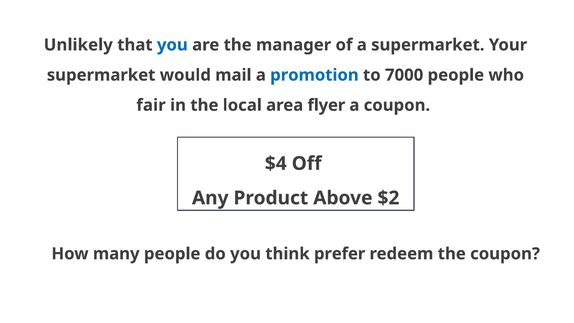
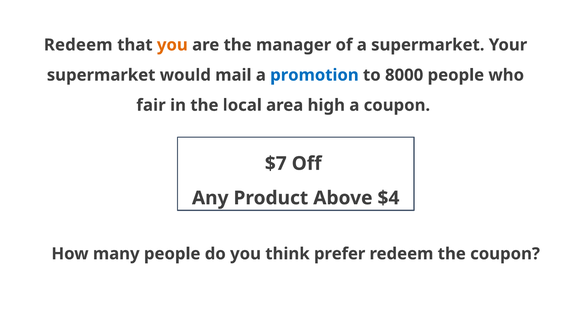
Unlikely: Unlikely -> Redeem (78, 45)
you colour: blue -> orange (172, 45)
7000: 7000 -> 8000 (404, 75)
flyer: flyer -> high (326, 105)
$4: $4 -> $7 (276, 163)
$2: $2 -> $4 (388, 198)
